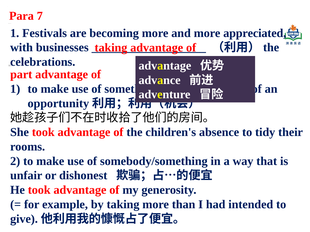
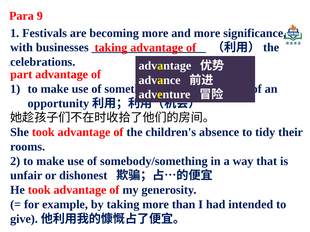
7: 7 -> 9 (40, 16)
appreciated: appreciated -> significance (255, 33)
